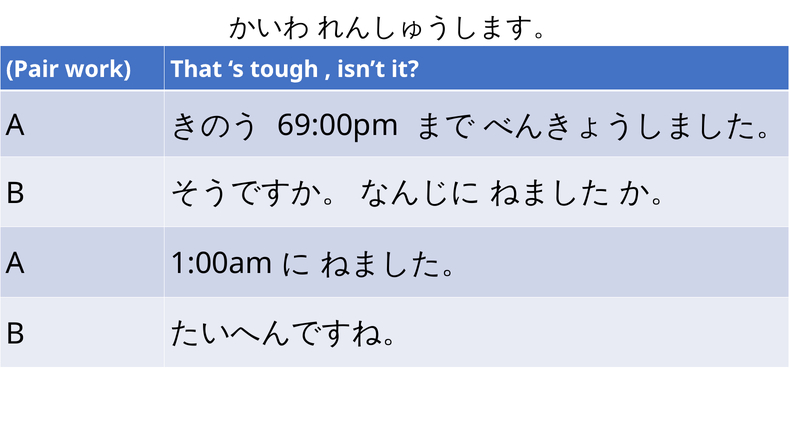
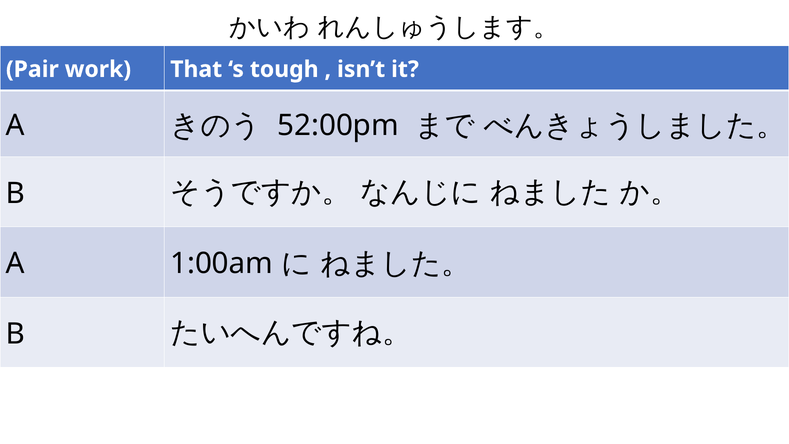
69:00pm: 69:00pm -> 52:00pm (338, 125)
